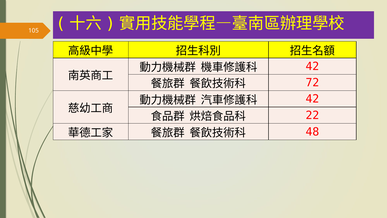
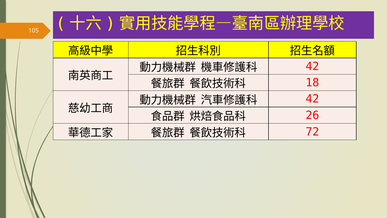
72: 72 -> 18 (312, 83)
22: 22 -> 26 (312, 115)
48: 48 -> 72 (312, 132)
